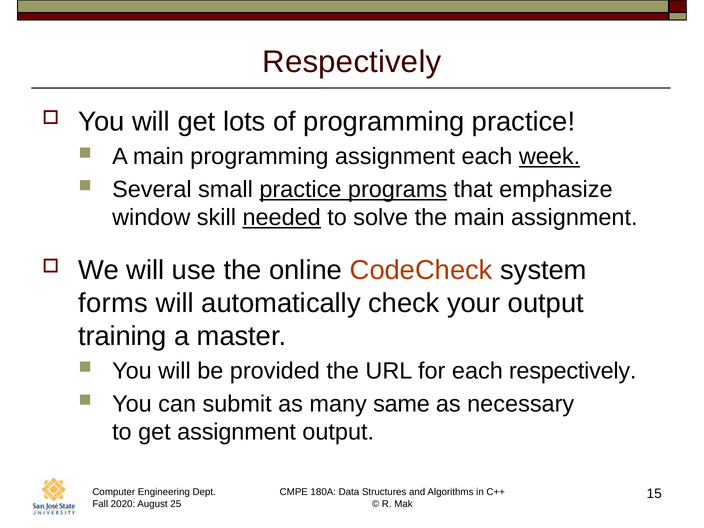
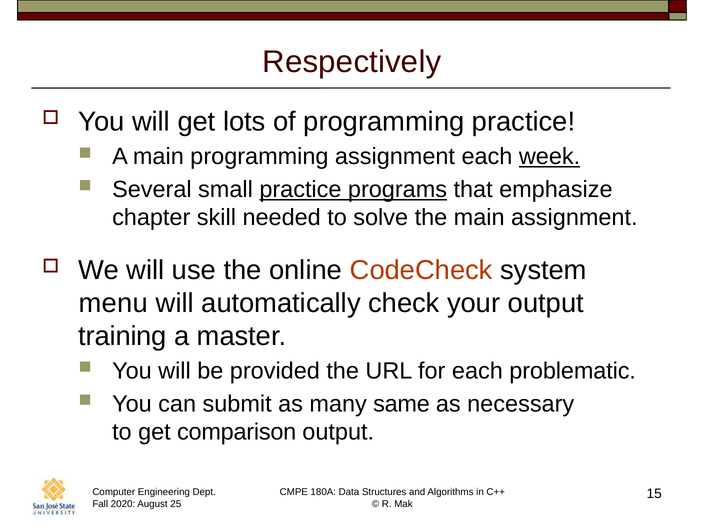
window: window -> chapter (151, 218)
needed underline: present -> none (282, 218)
forms: forms -> menu (113, 303)
each respectively: respectively -> problematic (573, 371)
get assignment: assignment -> comparison (237, 432)
